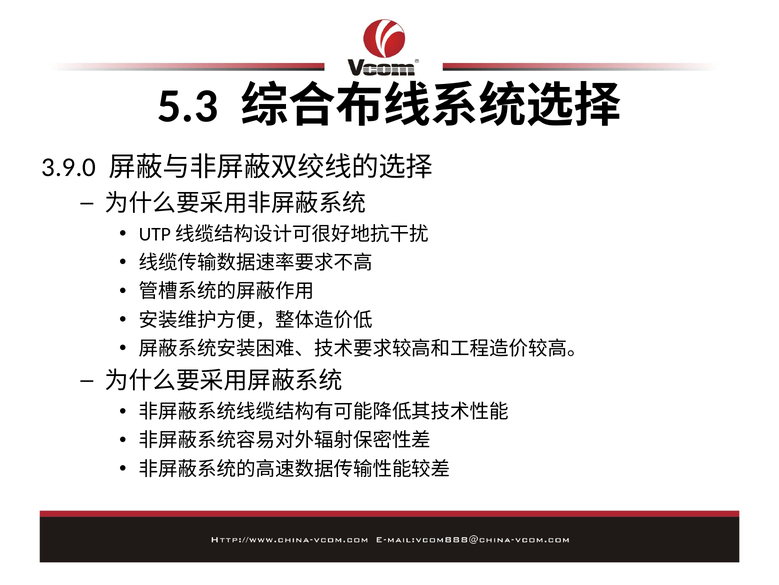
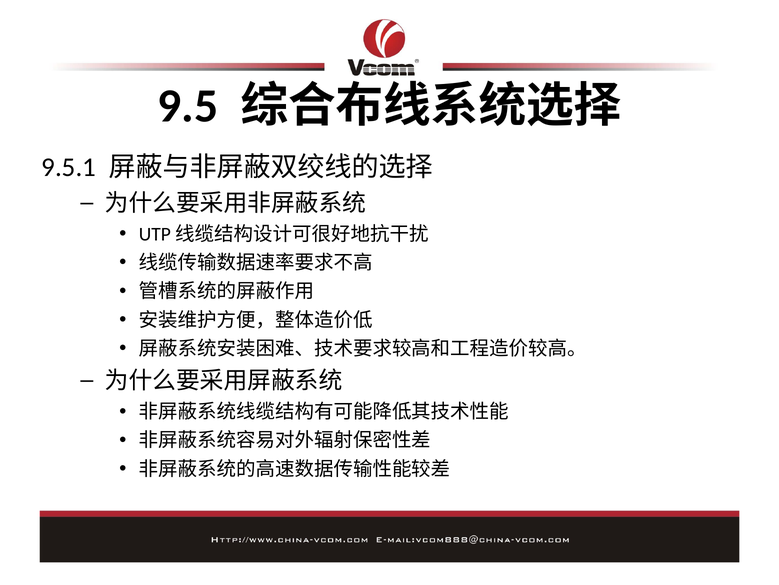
5.3: 5.3 -> 9.5 (188, 106)
3.9.0: 3.9.0 -> 9.5.1 (69, 167)
